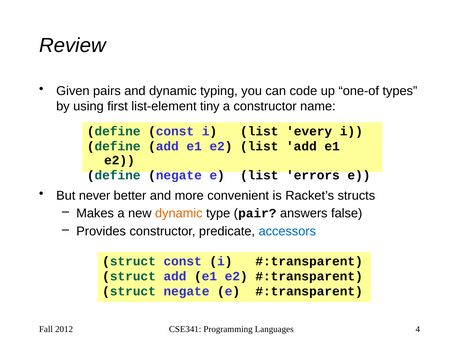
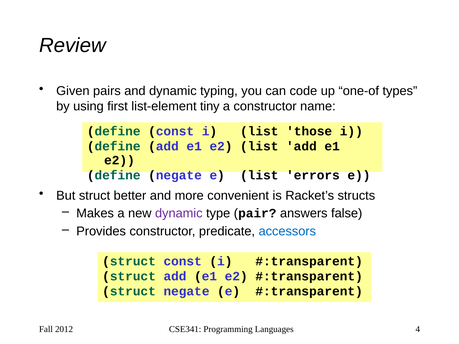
every: every -> those (309, 131)
But never: never -> struct (95, 196)
dynamic colour: orange -> purple (179, 214)
